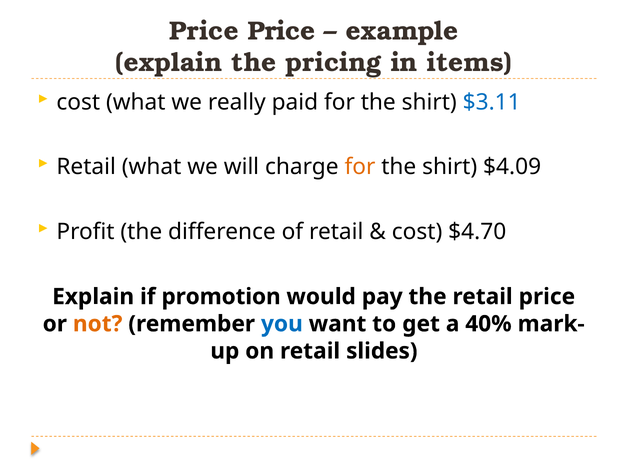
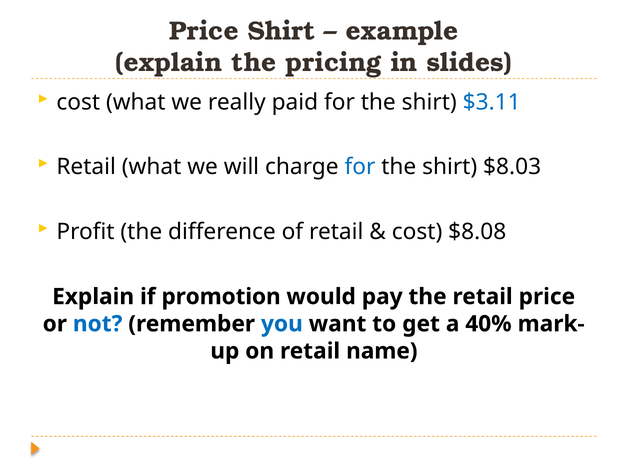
Price Price: Price -> Shirt (282, 31)
items: items -> slides (469, 62)
for colour: orange -> blue (360, 167)
$4.09: $4.09 -> $8.03 (512, 167)
$4.70: $4.70 -> $8.08 (477, 232)
not colour: orange -> blue (98, 324)
slides: slides -> name (382, 351)
